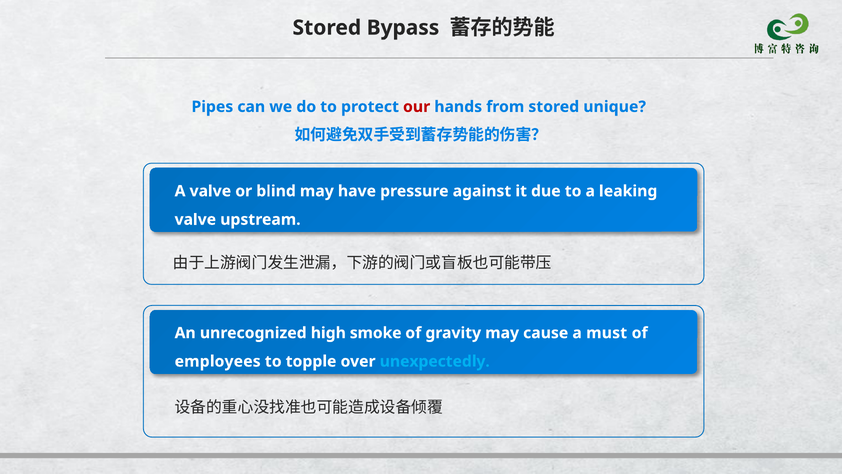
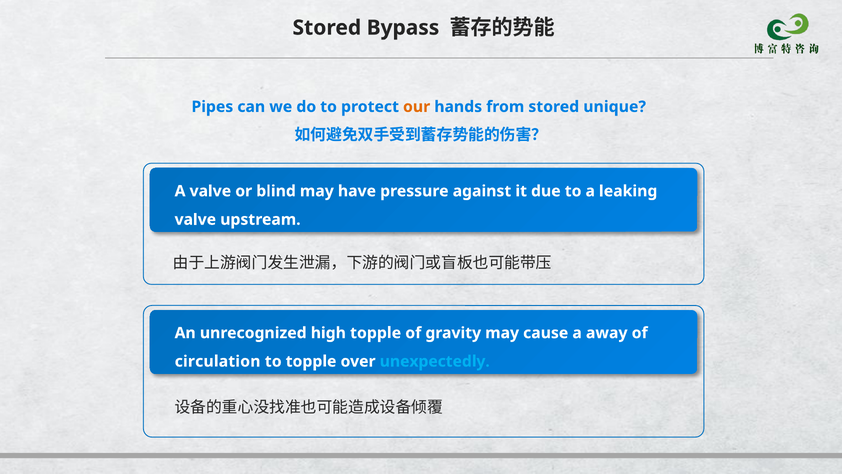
our colour: red -> orange (417, 107)
high smoke: smoke -> topple (376, 333)
must: must -> away (607, 333)
employees: employees -> circulation (218, 361)
